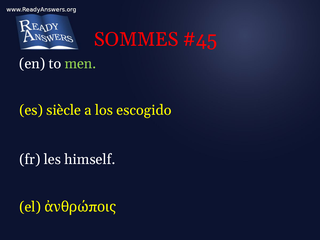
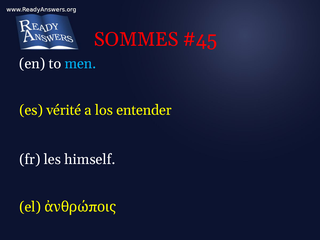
men colour: light green -> light blue (80, 64)
siècle: siècle -> vérité (64, 110)
escogido: escogido -> entender (144, 110)
